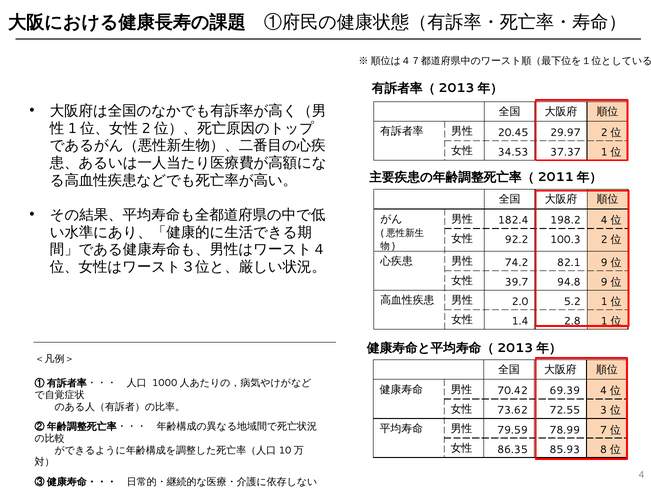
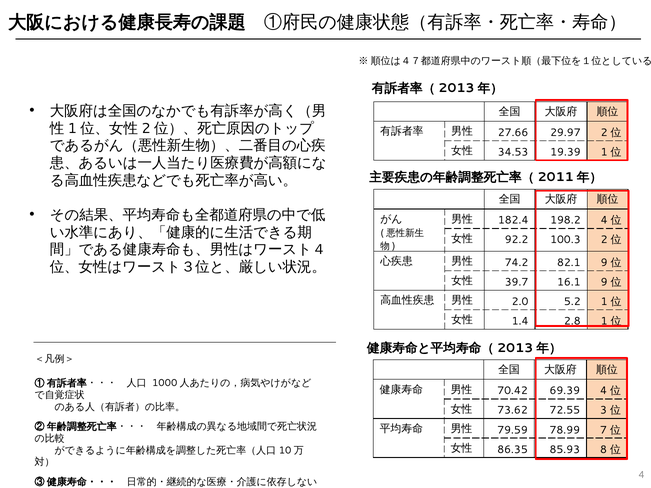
20.45: 20.45 -> 27.66 (513, 133)
37.37: 37.37 -> 19.39 (565, 152)
94.8: 94.8 -> 16.1 (569, 282)
